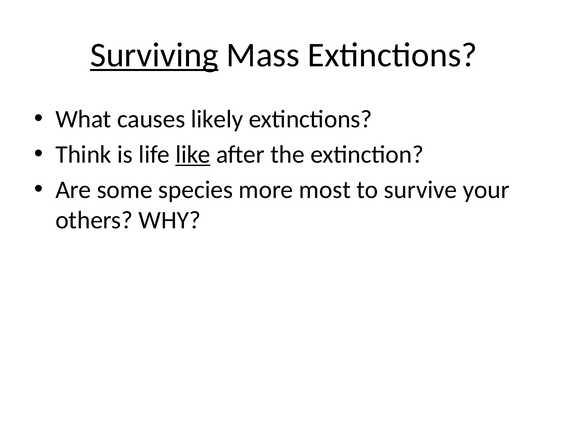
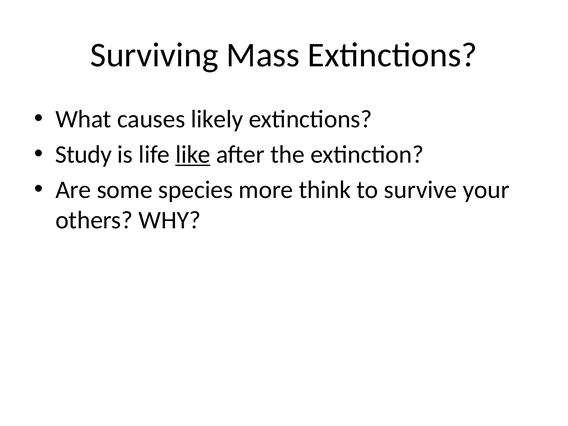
Surviving underline: present -> none (154, 55)
Think: Think -> Study (84, 155)
most: most -> think (325, 190)
